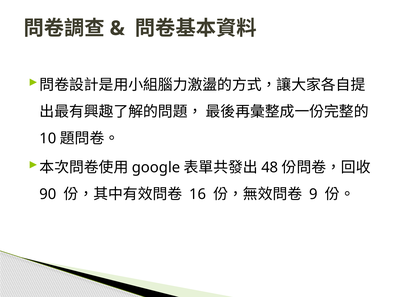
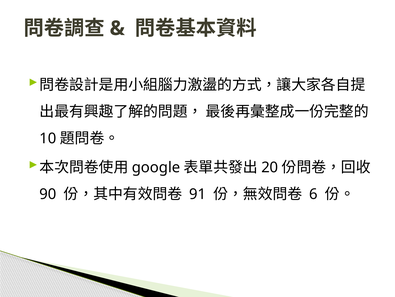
48: 48 -> 20 (270, 167)
16: 16 -> 91 (198, 194)
9: 9 -> 6 (313, 194)
